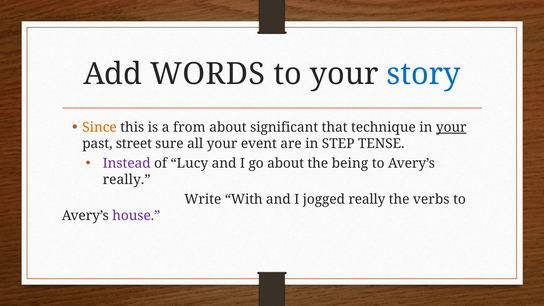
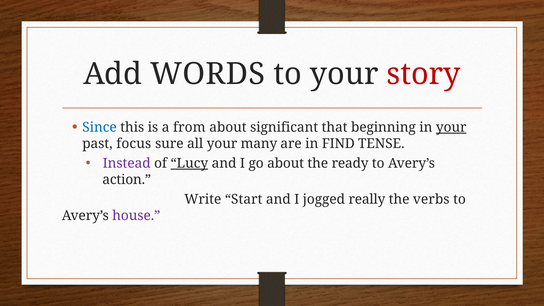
story colour: blue -> red (424, 74)
Since colour: orange -> blue (100, 127)
technique: technique -> beginning (383, 127)
street: street -> focus (134, 144)
event: event -> many (259, 144)
STEP: STEP -> FIND (338, 144)
Lucy underline: none -> present (189, 163)
being: being -> ready (350, 163)
really: really -> action (127, 180)
With: With -> Start (244, 199)
